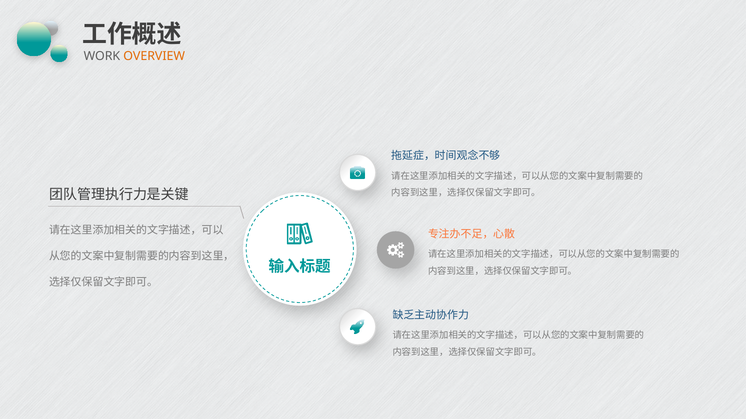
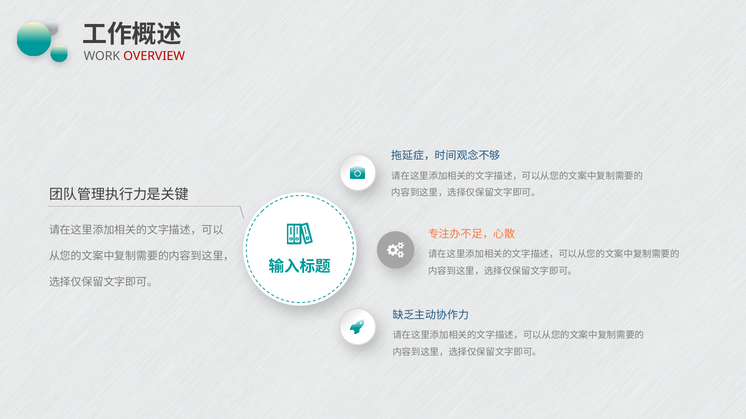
OVERVIEW colour: orange -> red (154, 56)
